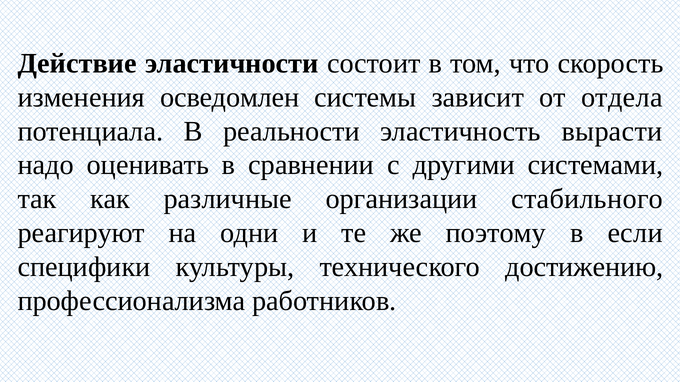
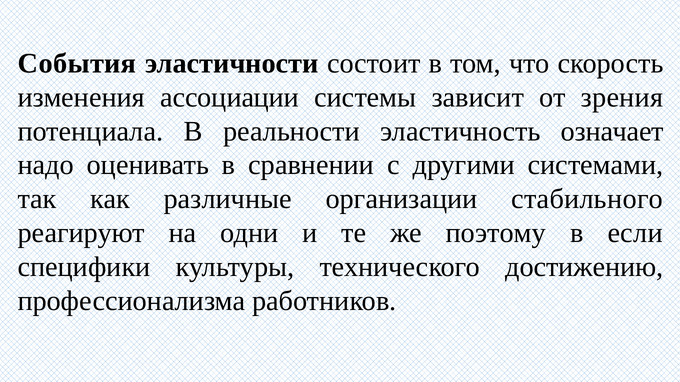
Действие: Действие -> События (77, 63)
осведомлен: осведомлен -> ассоциации (230, 97)
отдела: отдела -> зрения (622, 97)
вырасти: вырасти -> означает (612, 131)
